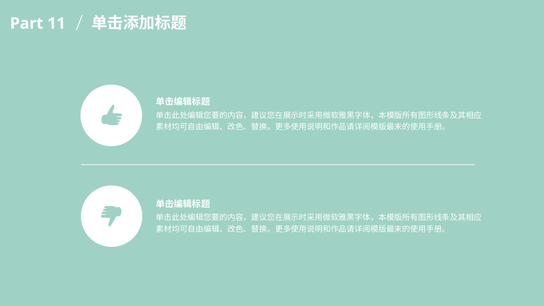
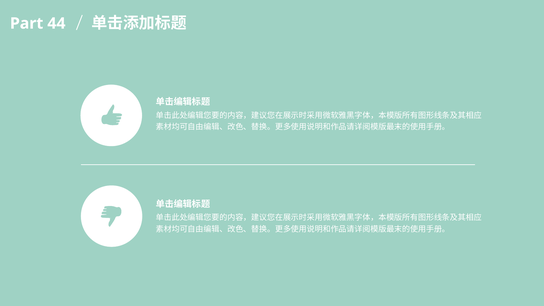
11: 11 -> 44 (56, 23)
